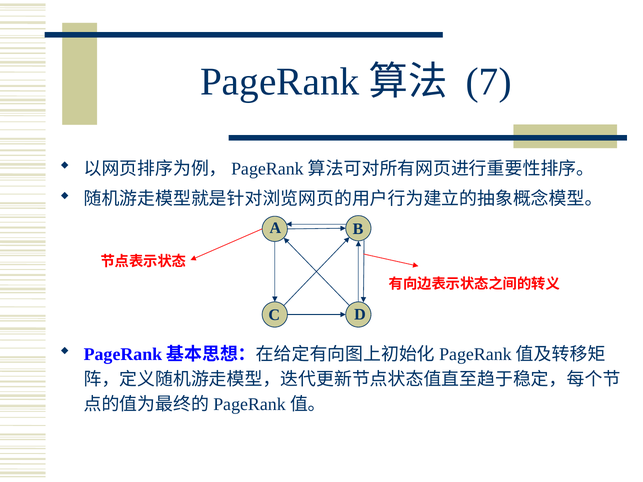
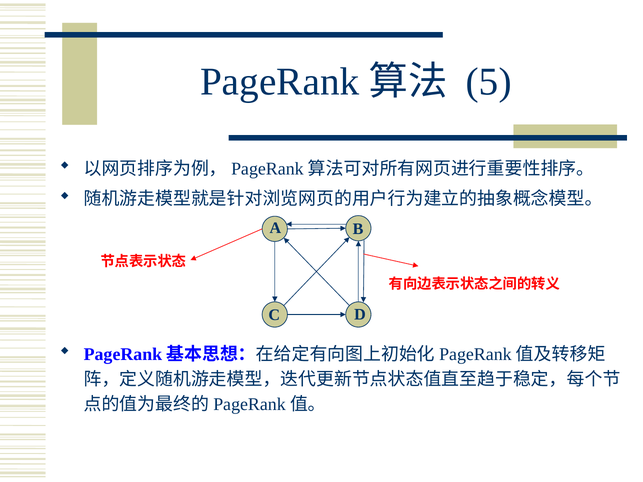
7: 7 -> 5 (489, 82)
